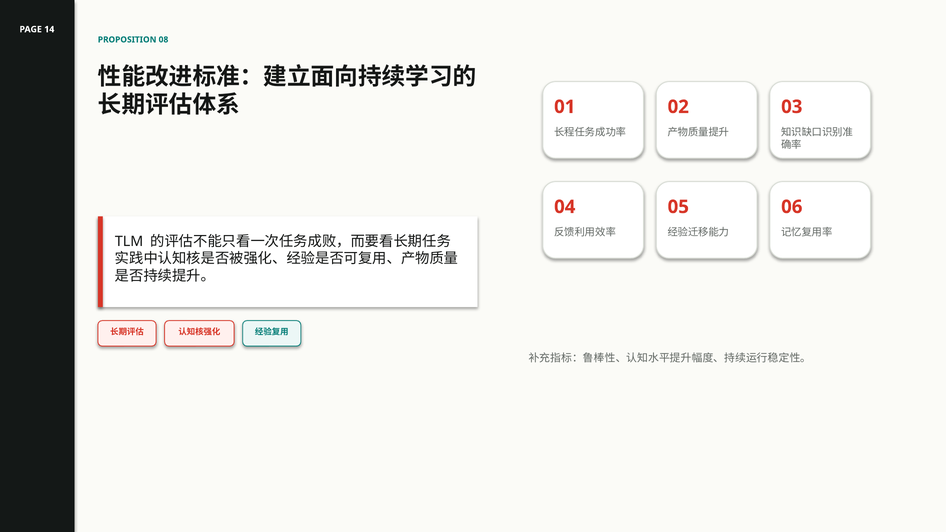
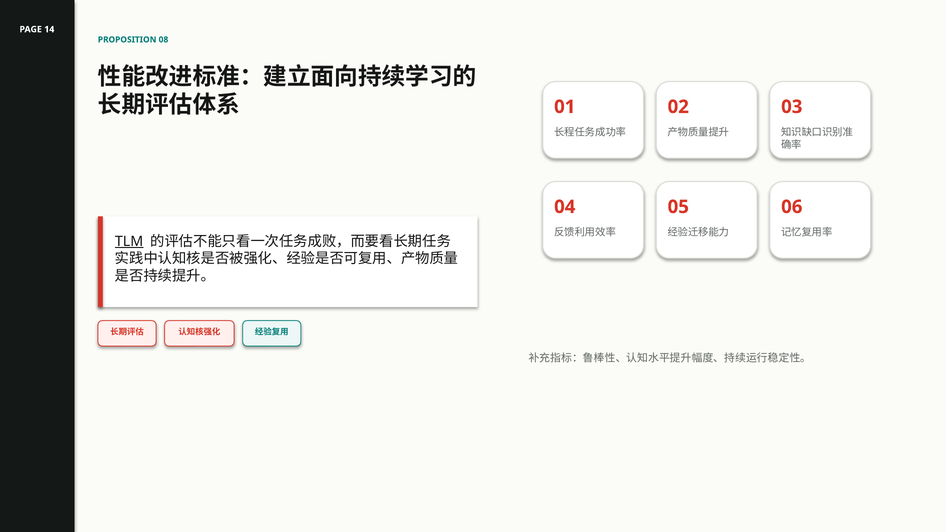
TLM underline: none -> present (129, 242)
